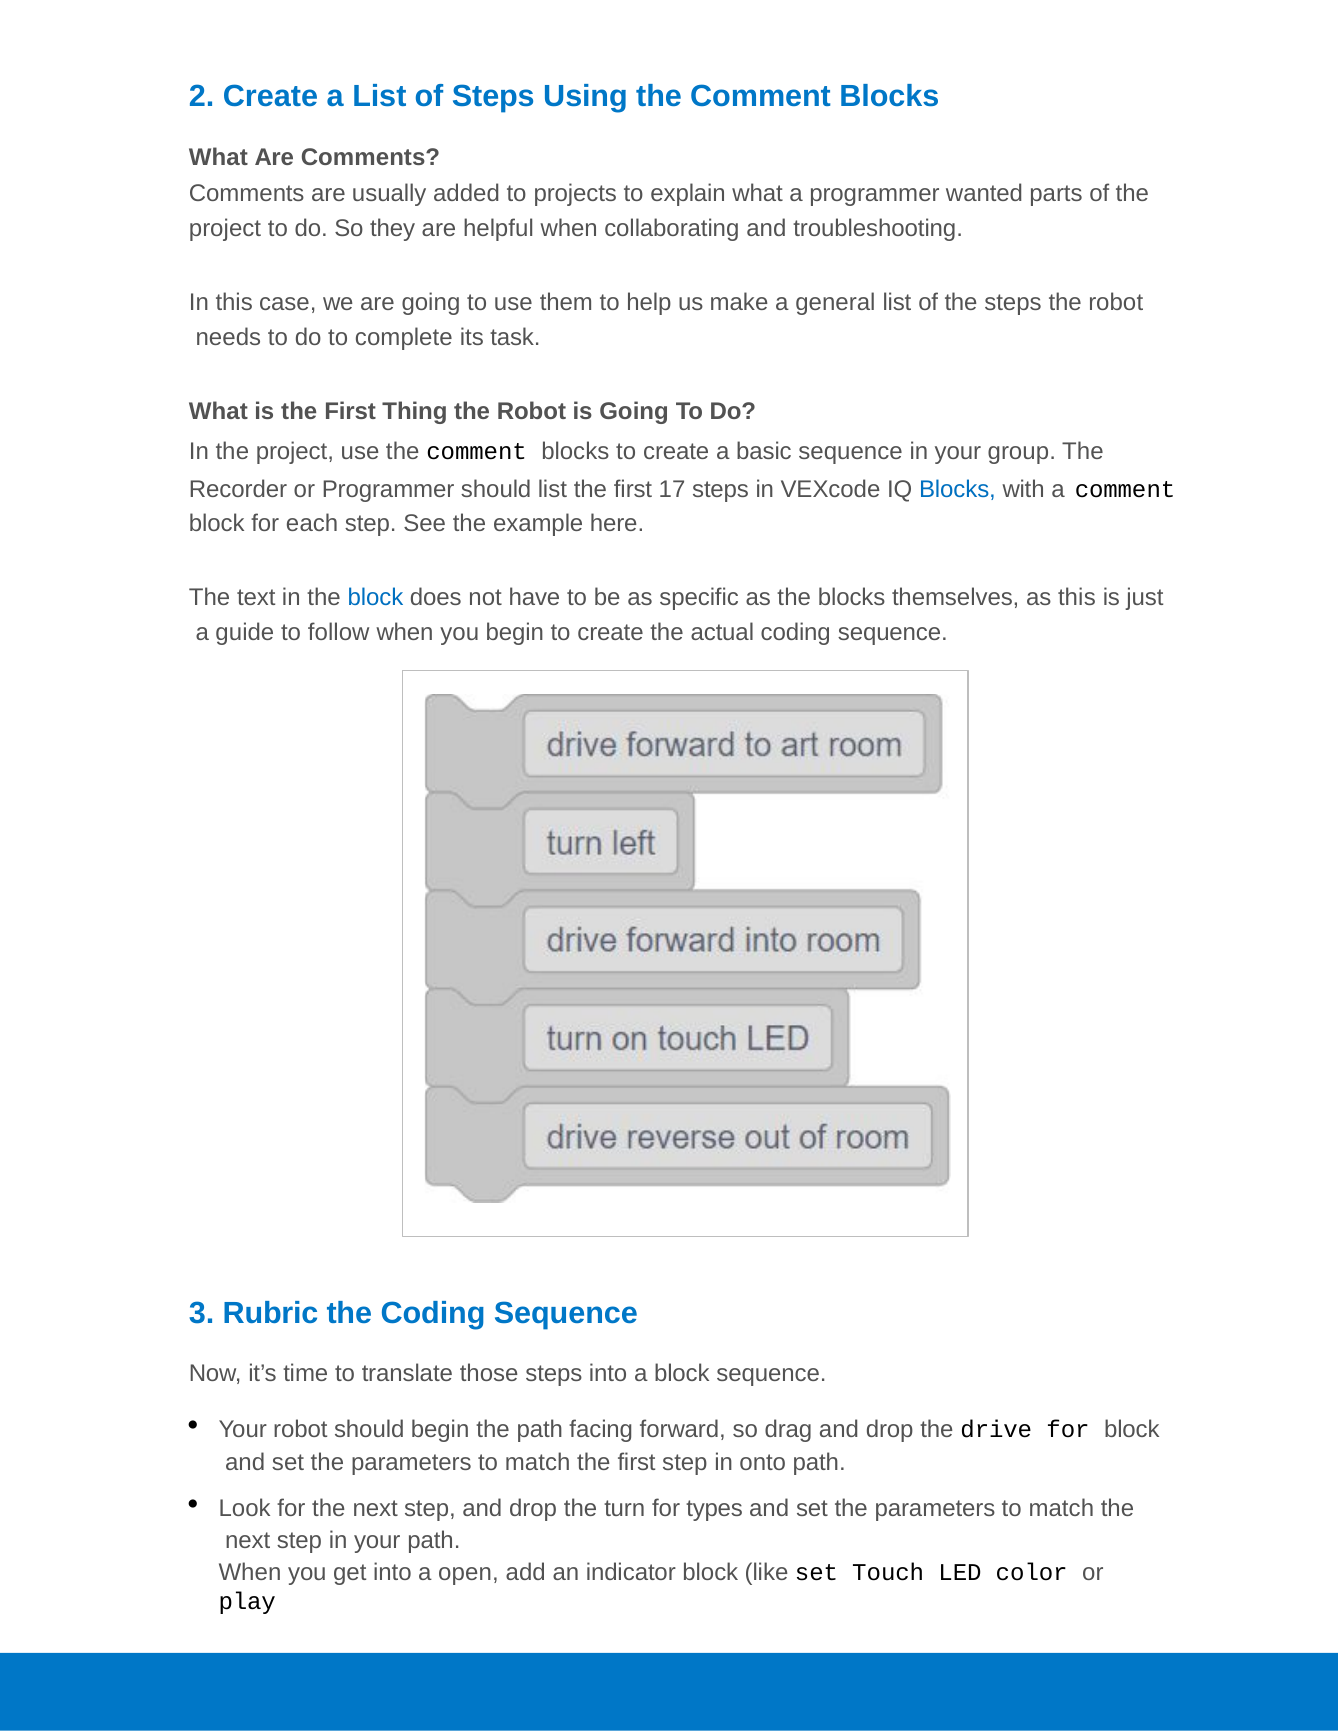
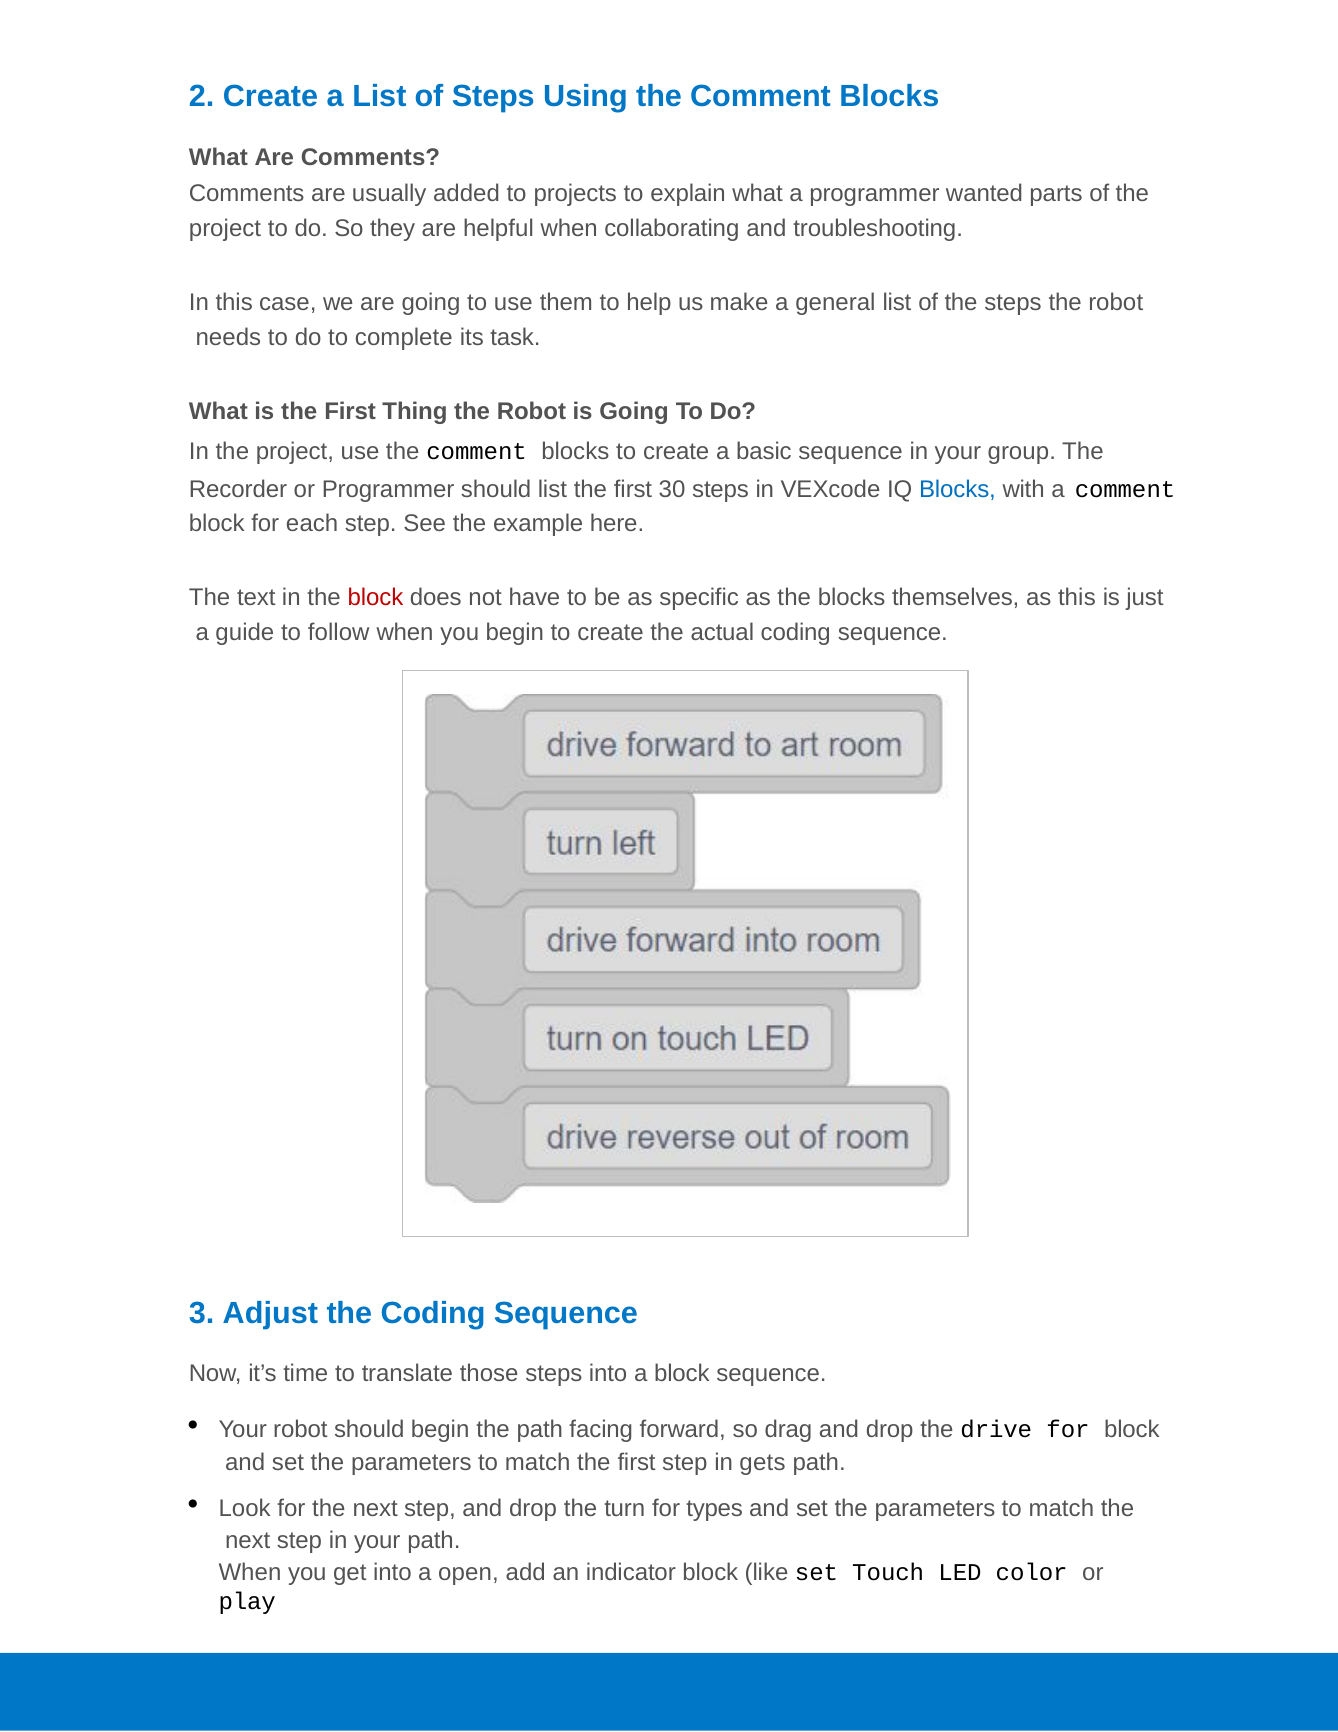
17: 17 -> 30 (672, 489)
block colour: blue -> red (375, 597)
Rubric: Rubric -> Adjust (270, 1313)
onto: onto -> gets (763, 1462)
